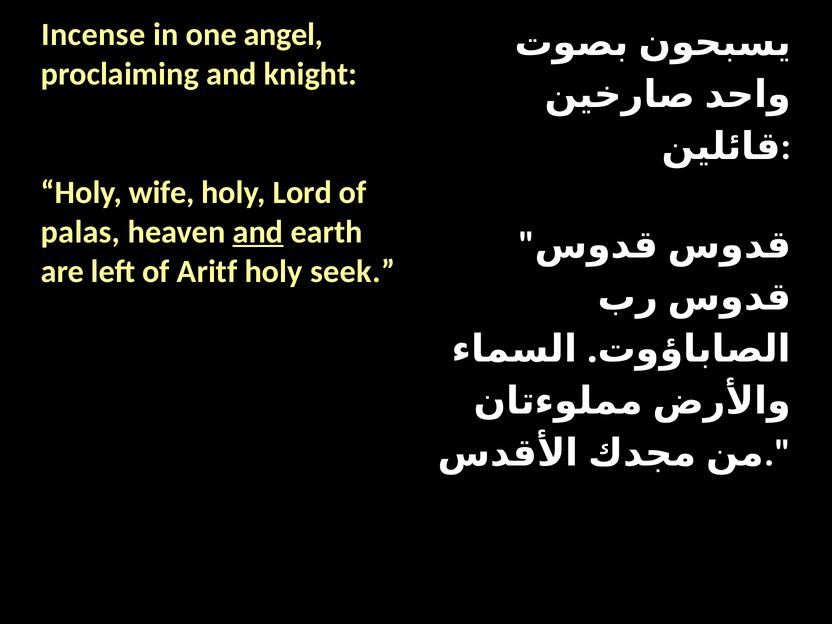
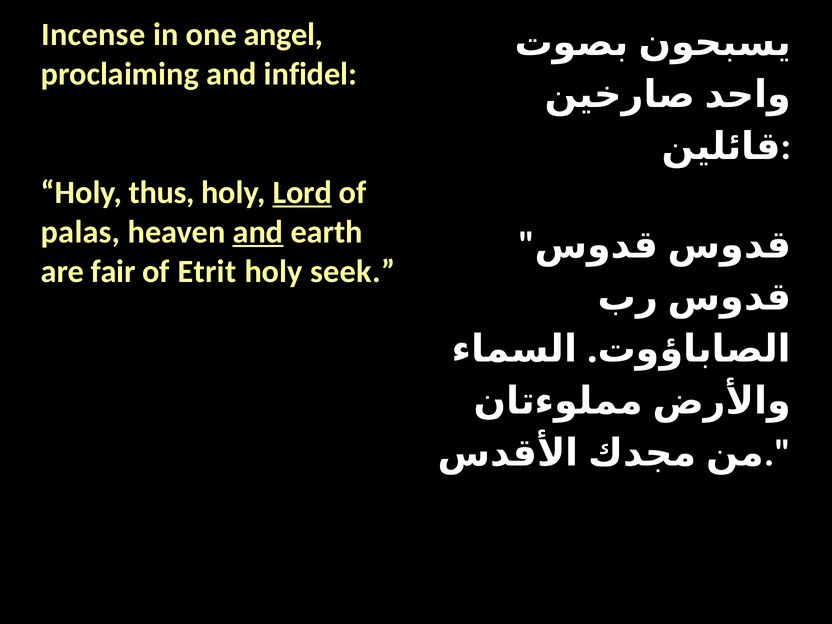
knight: knight -> infidel (311, 74)
wife: wife -> thus (162, 193)
Lord underline: none -> present (302, 193)
left: left -> fair (113, 272)
Aritf: Aritf -> Etrit (207, 272)
